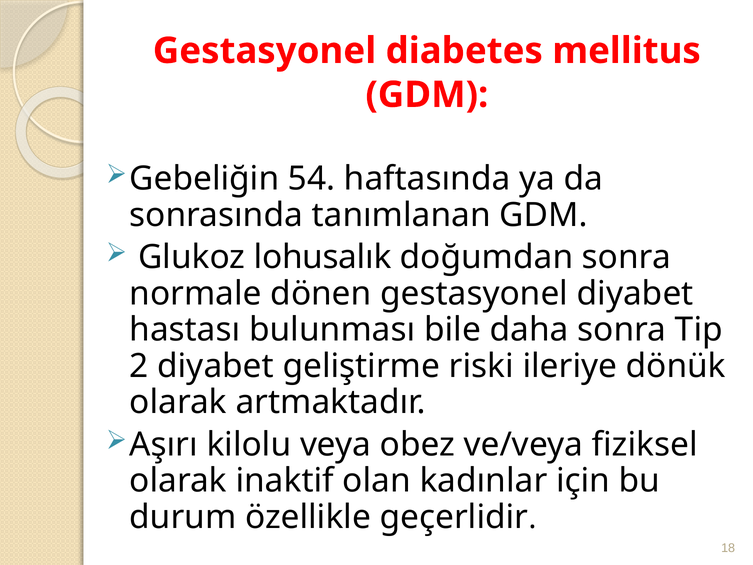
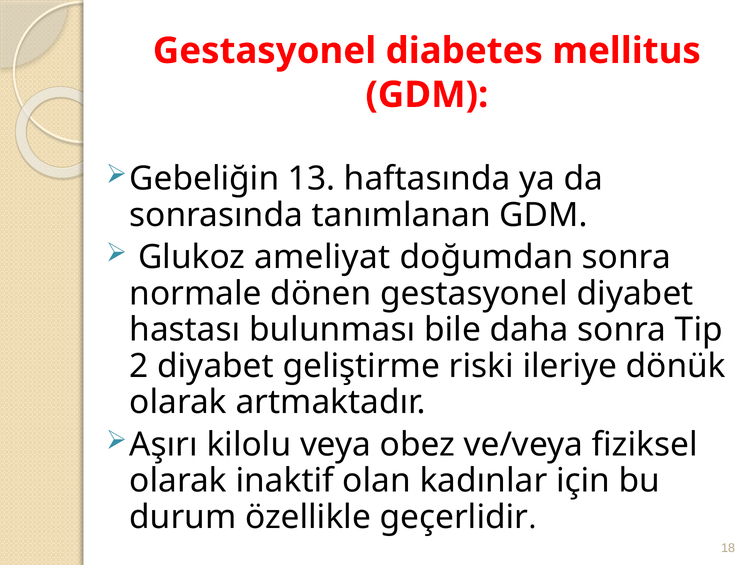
54: 54 -> 13 (312, 179)
lohusalık: lohusalık -> ameliyat (322, 257)
